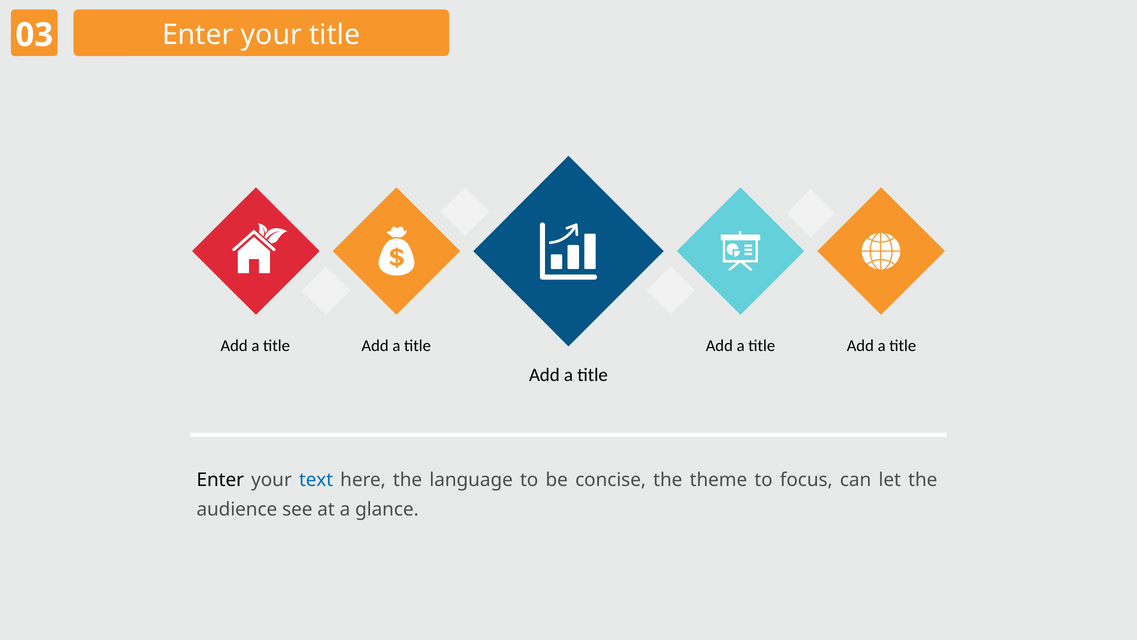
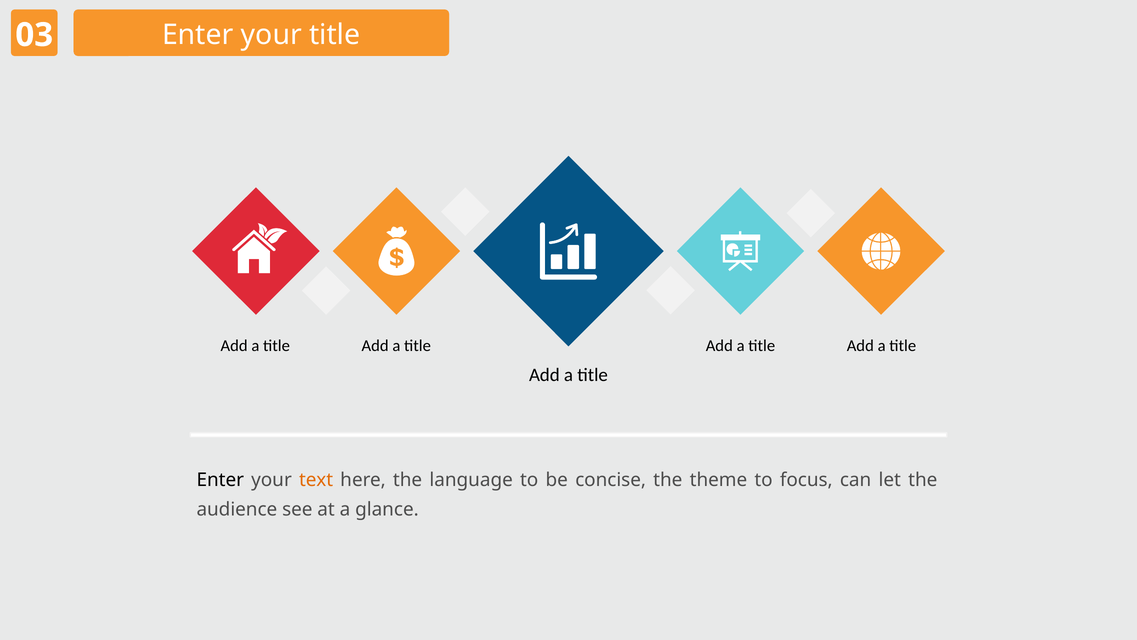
text colour: blue -> orange (316, 479)
